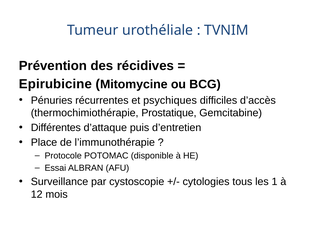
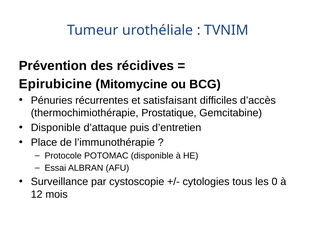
psychiques: psychiques -> satisfaisant (170, 100)
Différentes: Différentes -> Disponible (56, 128)
1: 1 -> 0 (275, 182)
